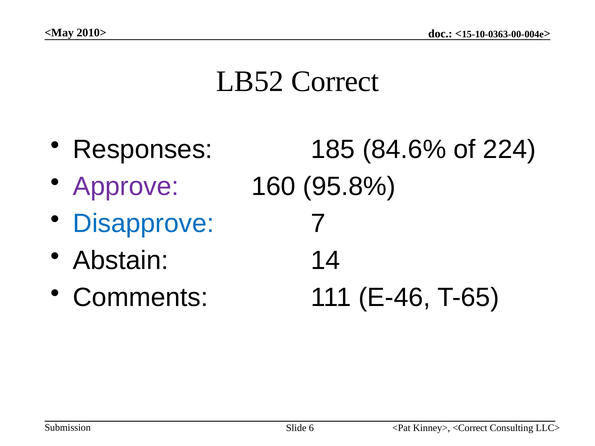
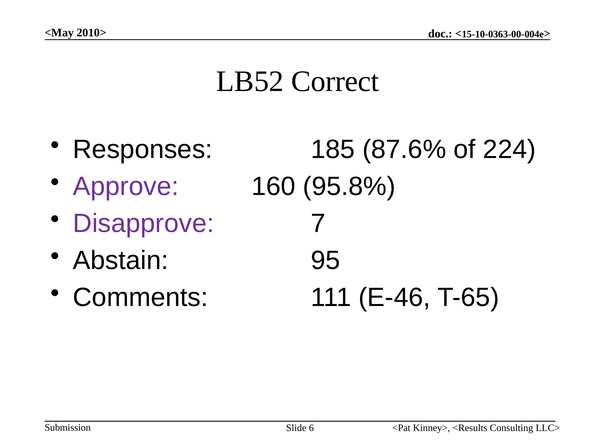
84.6%: 84.6% -> 87.6% (404, 150)
Disapprove colour: blue -> purple (143, 224)
14: 14 -> 95 (326, 261)
<Correct: <Correct -> <Results (470, 428)
